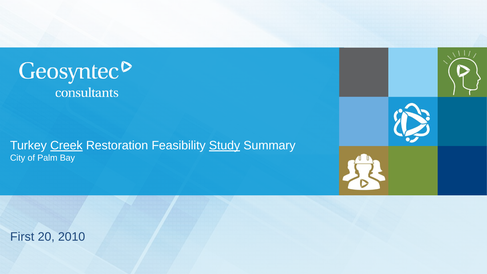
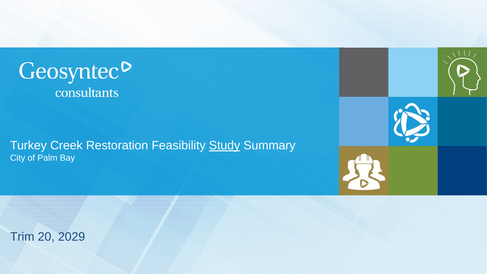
Creek underline: present -> none (66, 146)
First: First -> Trim (22, 237)
2010: 2010 -> 2029 (72, 237)
